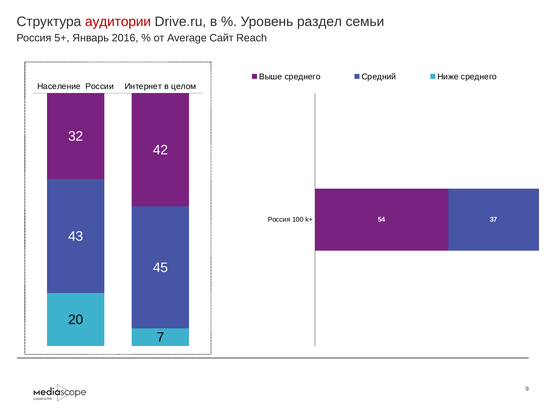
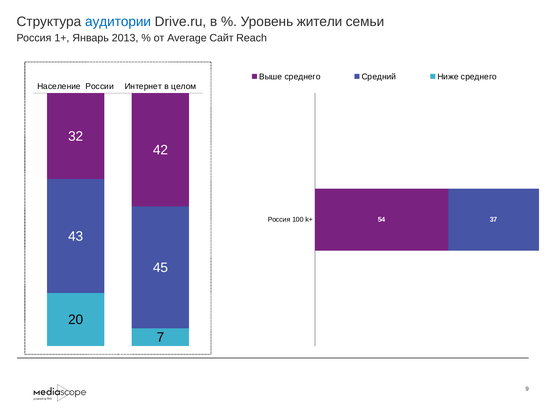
аудитории colour: red -> blue (118, 22)
раздел: раздел -> жители (320, 22)
5+: 5+ -> 1+ (62, 38)
2016: 2016 -> 2013 (125, 38)
